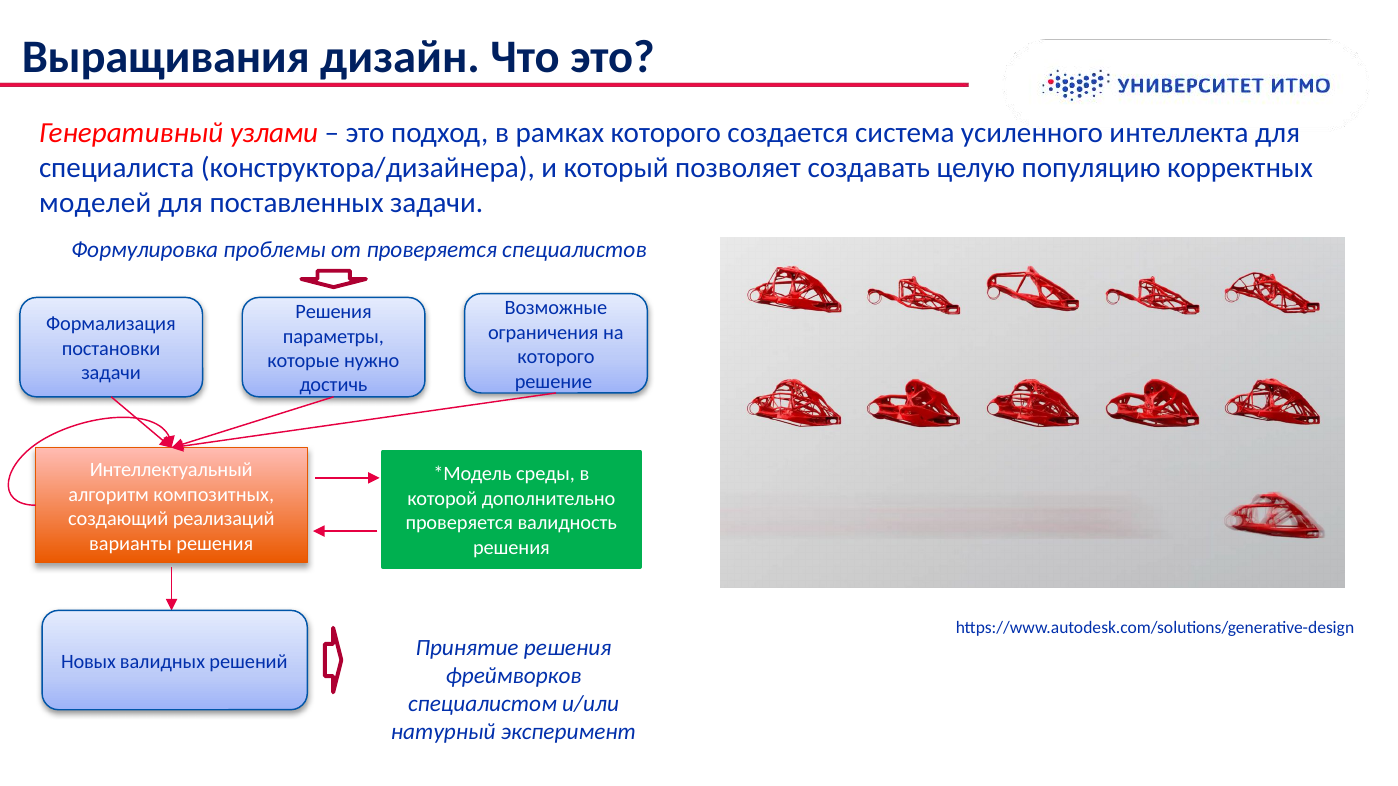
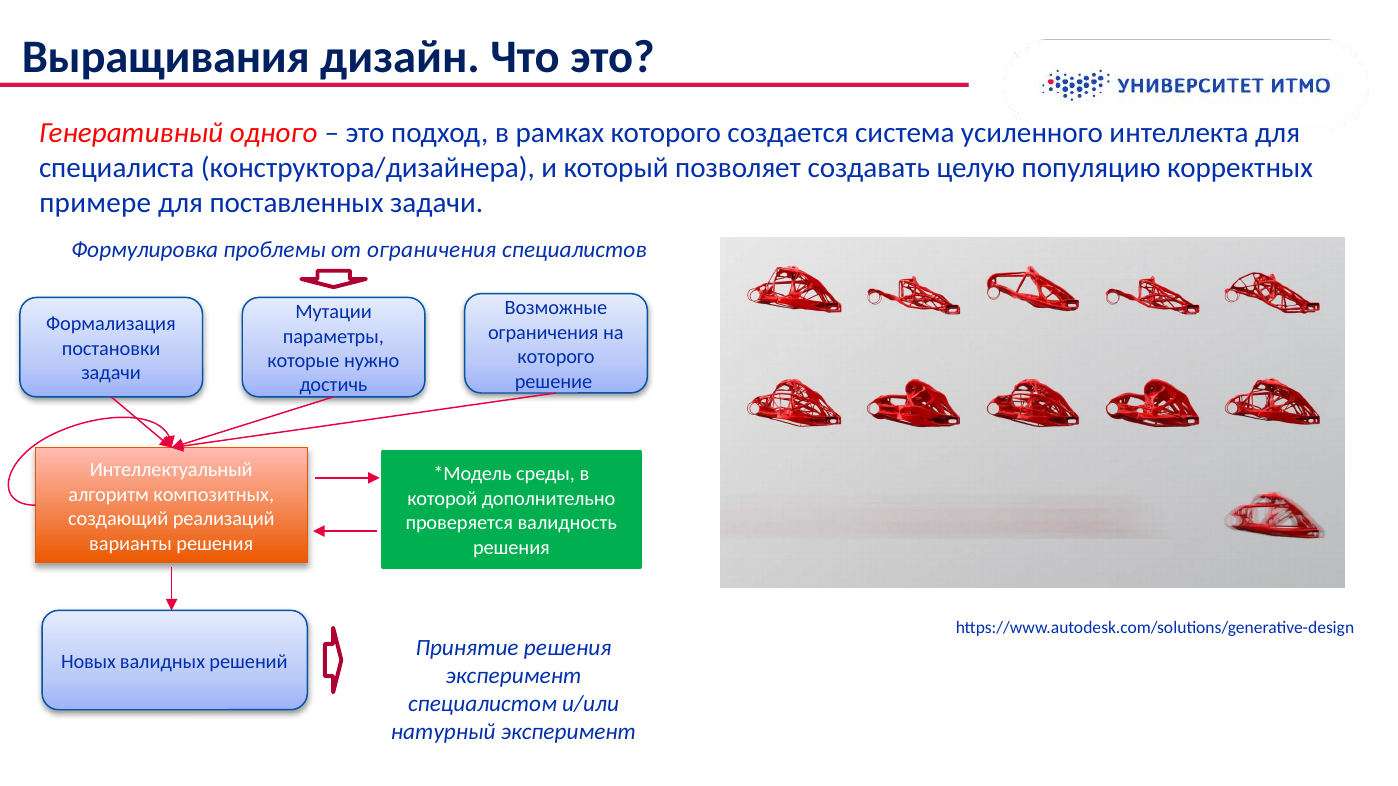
узлами: узлами -> одного (274, 133)
моделей: моделей -> примере (95, 203)
от проверяется: проверяется -> ограничения (432, 250)
Решения: Решения -> Мутации (334, 312)
фреймворков: фреймворков -> эксперимент (514, 676)
